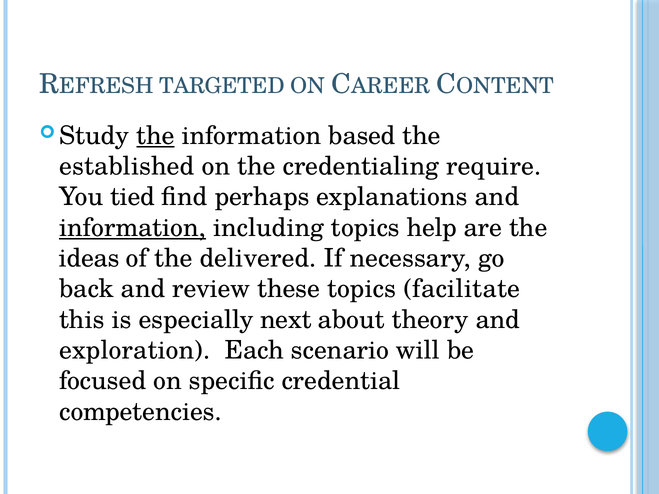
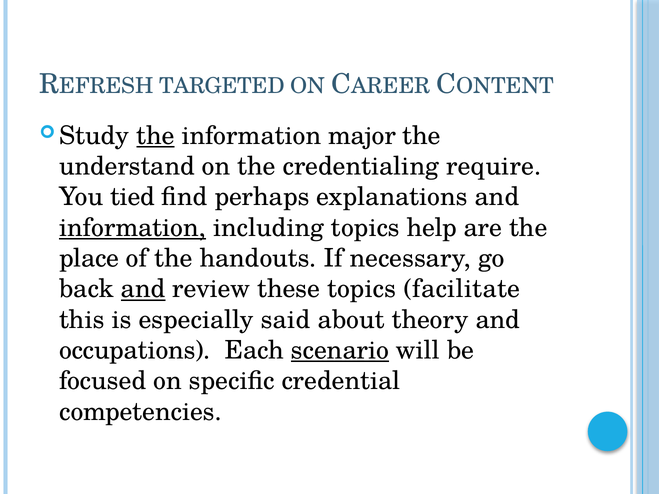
based: based -> major (362, 136)
established: established -> understand (127, 166)
ideas: ideas -> place (89, 258)
delivered: delivered -> handouts (258, 258)
and underline: none -> present (143, 289)
next: next -> said (286, 320)
exploration: exploration -> occupations (135, 351)
scenario underline: none -> present (340, 351)
